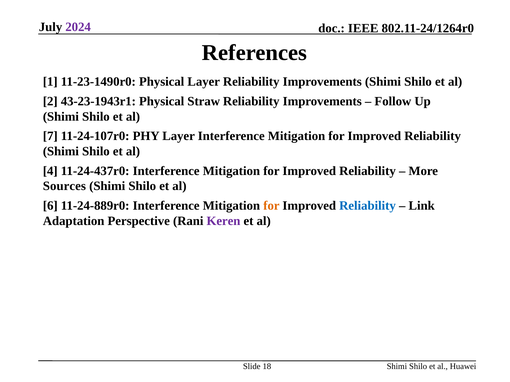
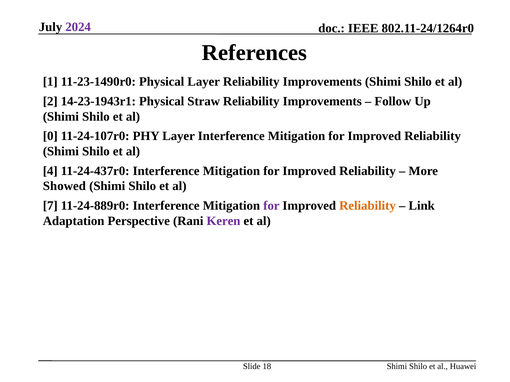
43-23-1943r1: 43-23-1943r1 -> 14-23-1943r1 (98, 101)
7: 7 -> 0 (50, 136)
Sources: Sources -> Showed (64, 186)
6: 6 -> 7 (50, 206)
for colour: orange -> purple (271, 206)
Reliability colour: blue -> orange (368, 206)
